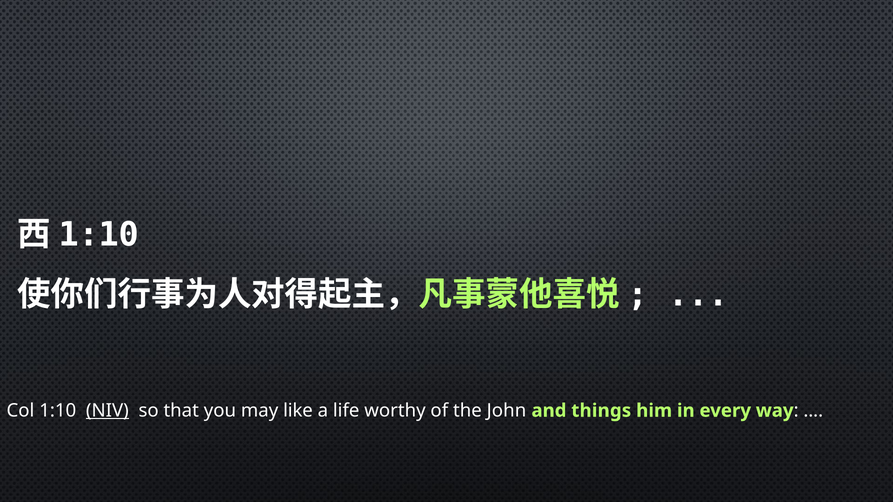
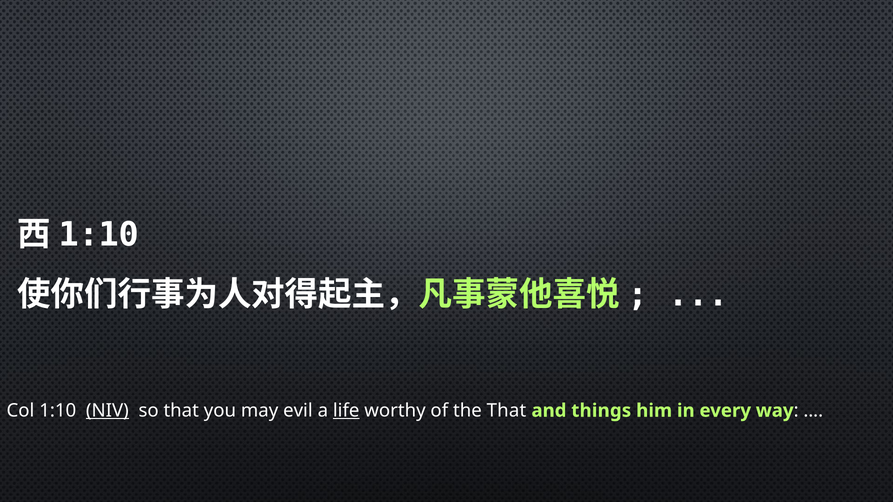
like: like -> evil (298, 411)
life underline: none -> present (346, 411)
the John: John -> That (506, 411)
